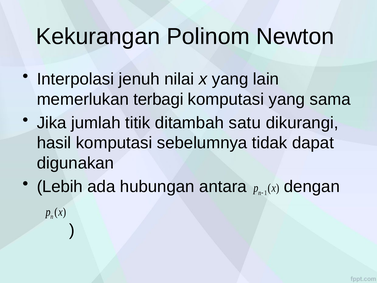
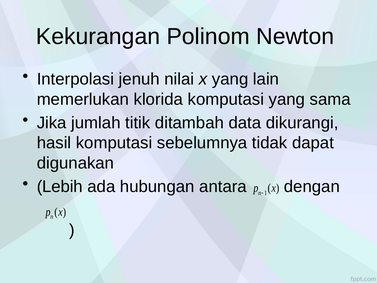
terbagi: terbagi -> klorida (158, 99)
satu: satu -> data (245, 123)
